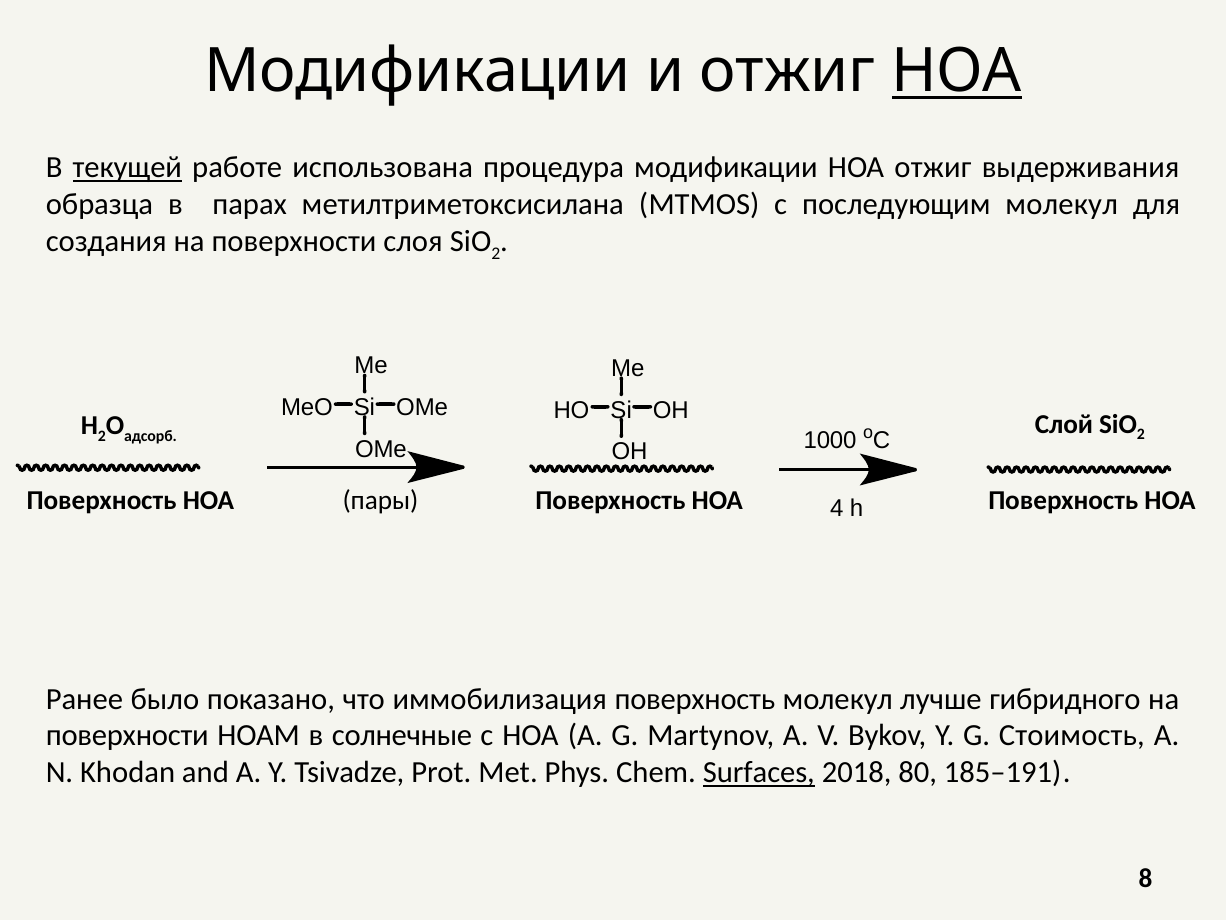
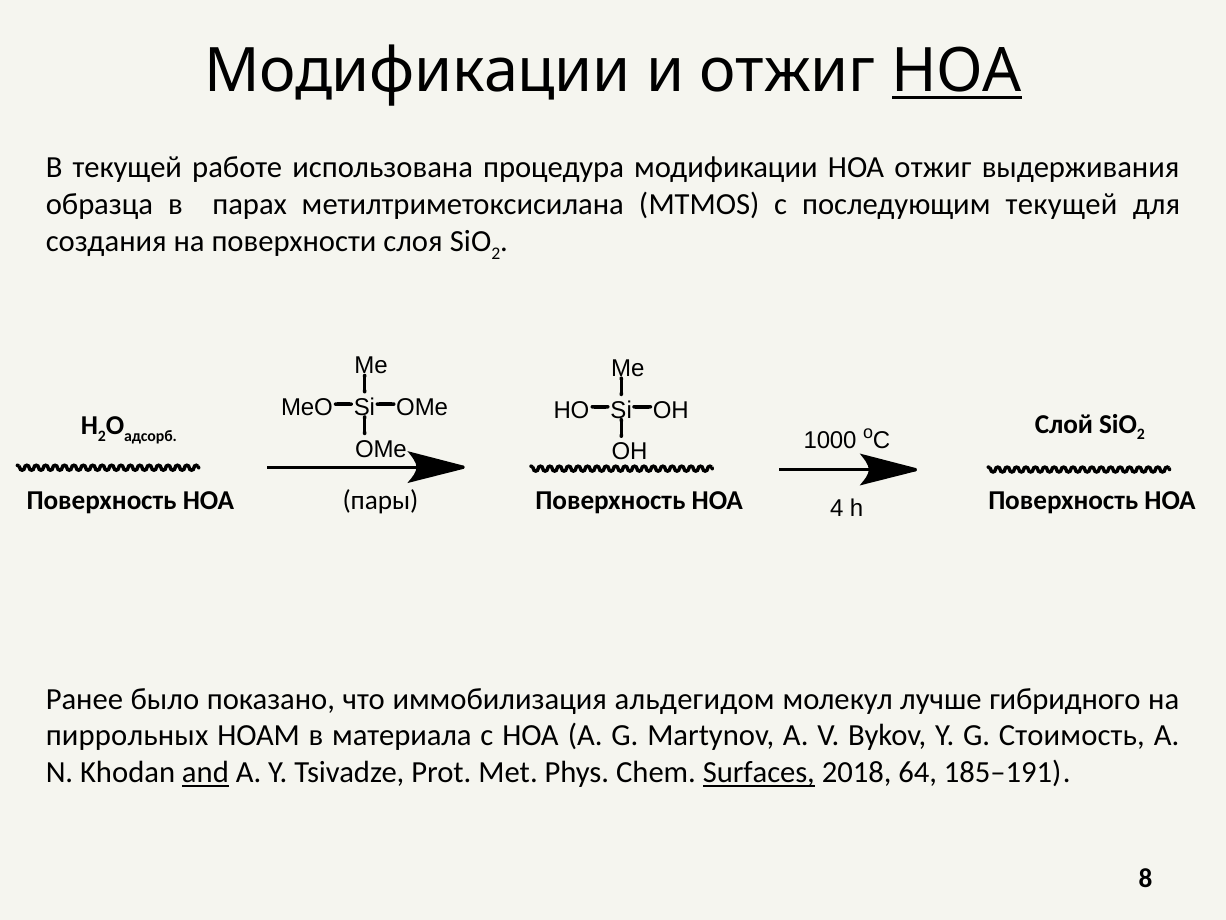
текущей underline: present -> none (127, 168)
последующим молекул: молекул -> текущей (1062, 204)
иммобилизация поверхность: поверхность -> альдегидом (695, 699)
поверхности: поверхности -> пиррольных (127, 735)
солнечные: солнечные -> материала (402, 735)
and underline: none -> present (205, 772)
80: 80 -> 64 (918, 772)
